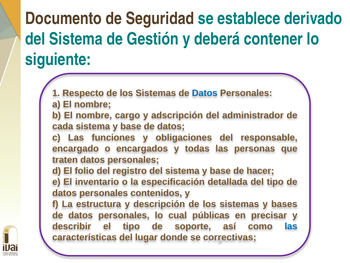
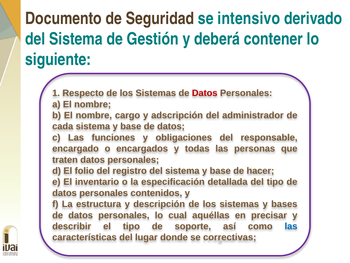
establece: establece -> intensivo (249, 19)
Datos colour: blue -> red (205, 93)
públicas: públicas -> aquéllas (211, 215)
